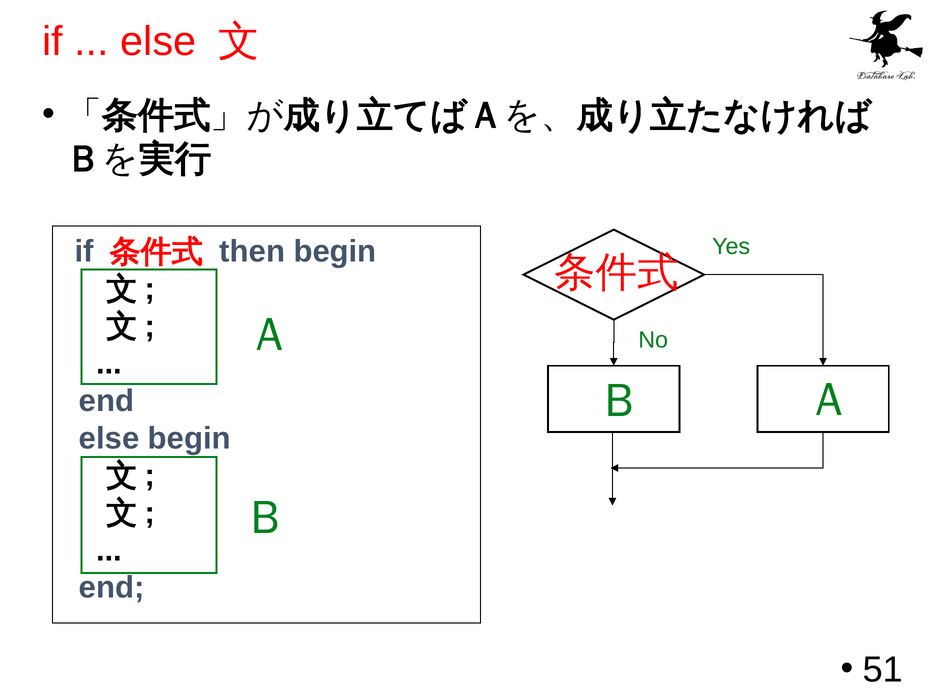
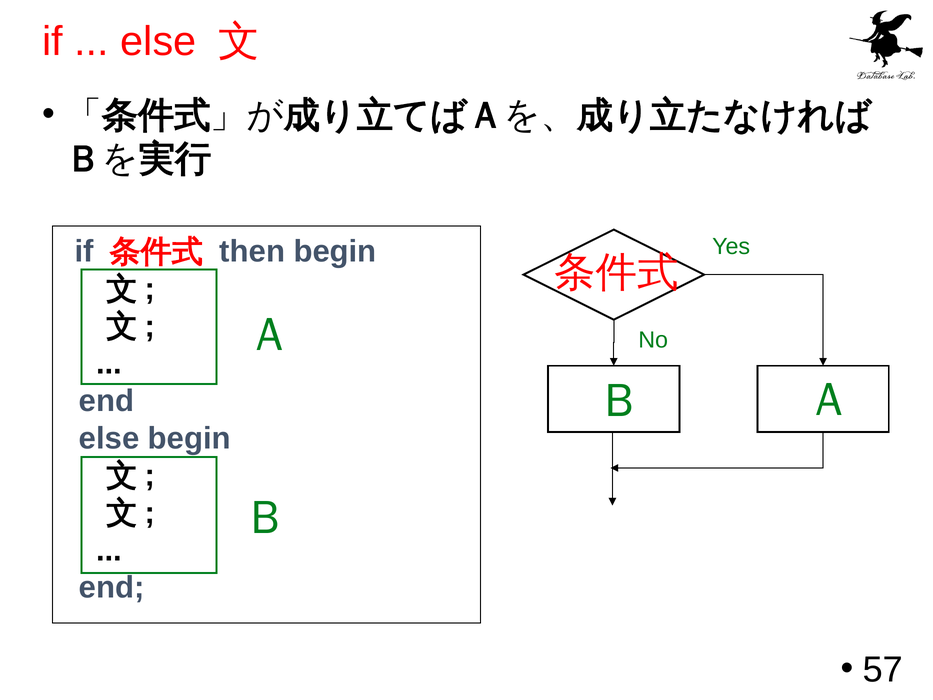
51: 51 -> 57 (883, 670)
